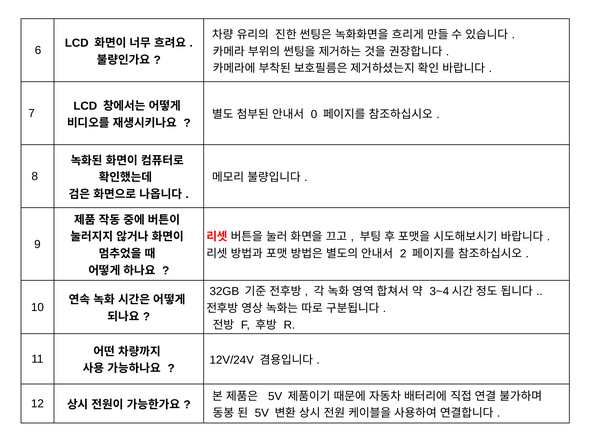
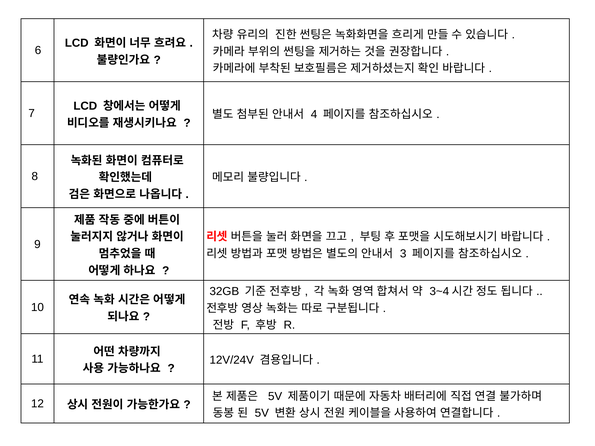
0: 0 -> 4 (314, 115)
2: 2 -> 3 (403, 254)
